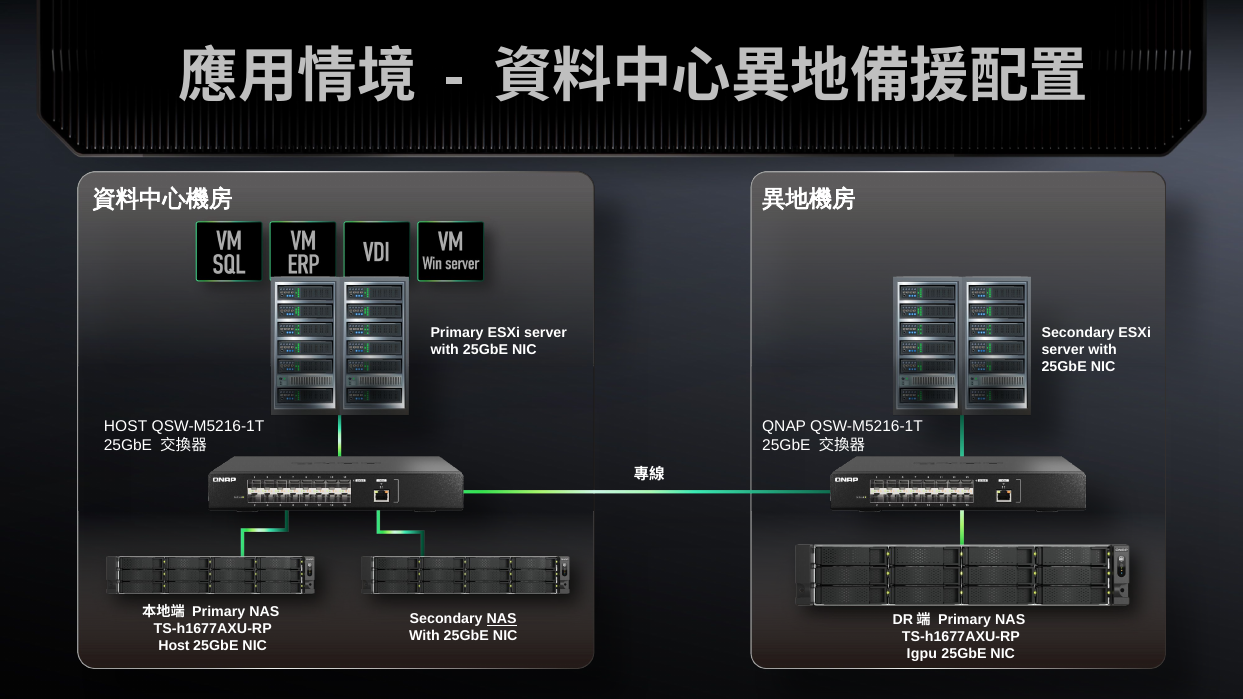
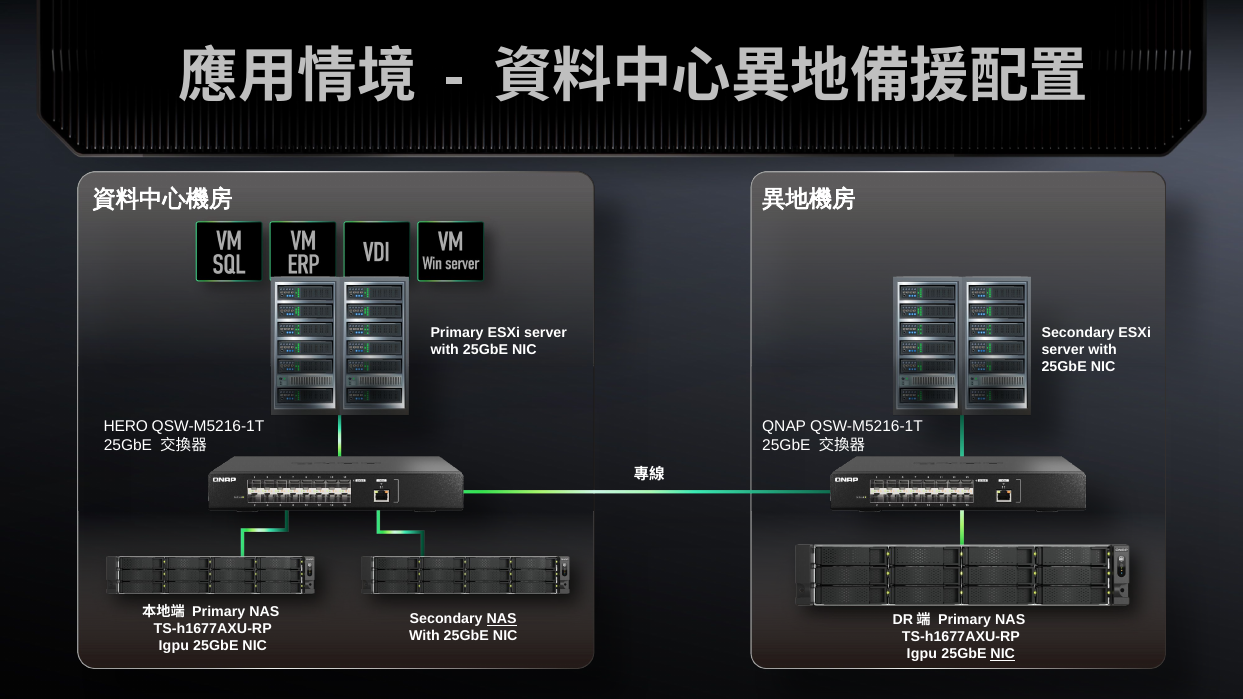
HOST: HOST -> HERO (126, 427)
Host: Host -> Igpu (174, 646)
NIC underline: none -> present (1003, 654)
